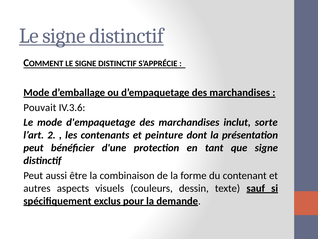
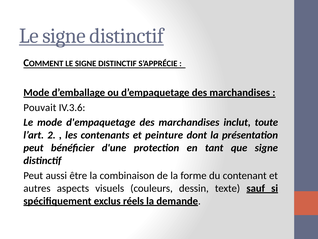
sorte: sorte -> toute (266, 122)
pour: pour -> réels (133, 201)
